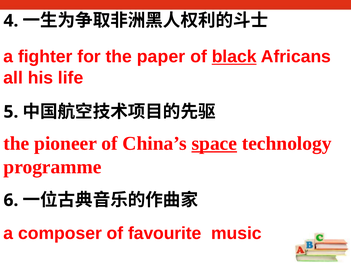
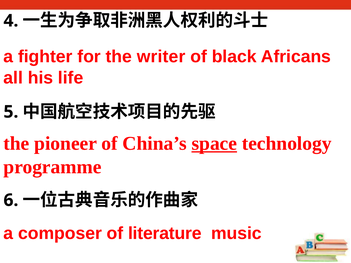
paper: paper -> writer (161, 57)
black underline: present -> none (234, 57)
favourite: favourite -> literature (165, 234)
